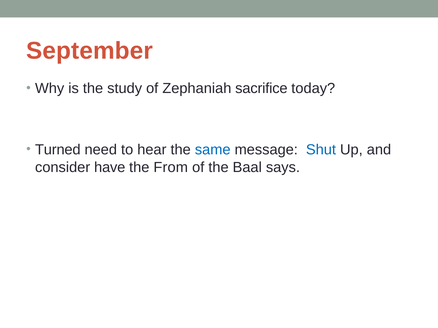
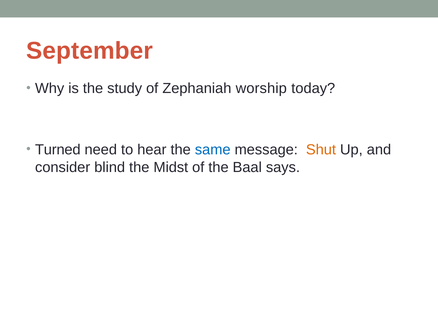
sacrifice: sacrifice -> worship (261, 89)
Shut colour: blue -> orange (321, 150)
have: have -> blind (110, 167)
From: From -> Midst (171, 167)
